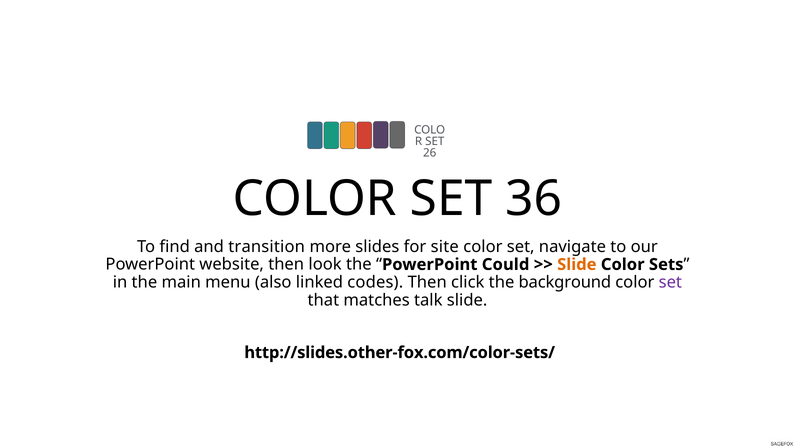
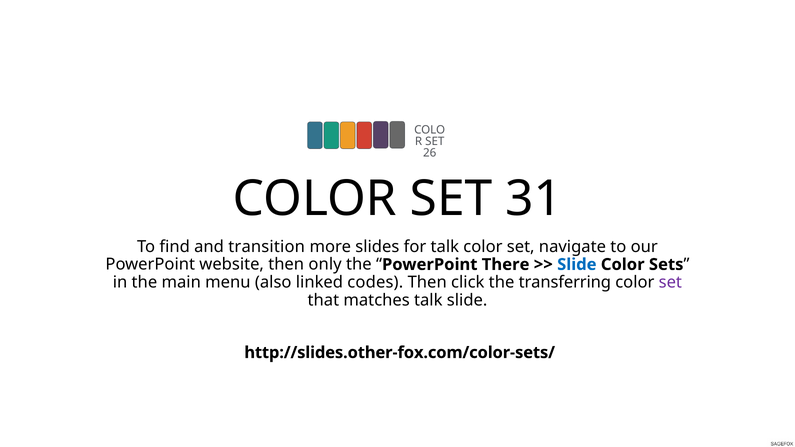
36: 36 -> 31 (534, 199)
for site: site -> talk (445, 247)
look: look -> only (325, 265)
Could: Could -> There (506, 265)
Slide colour: orange -> blue (577, 265)
background: background -> transferring (565, 282)
